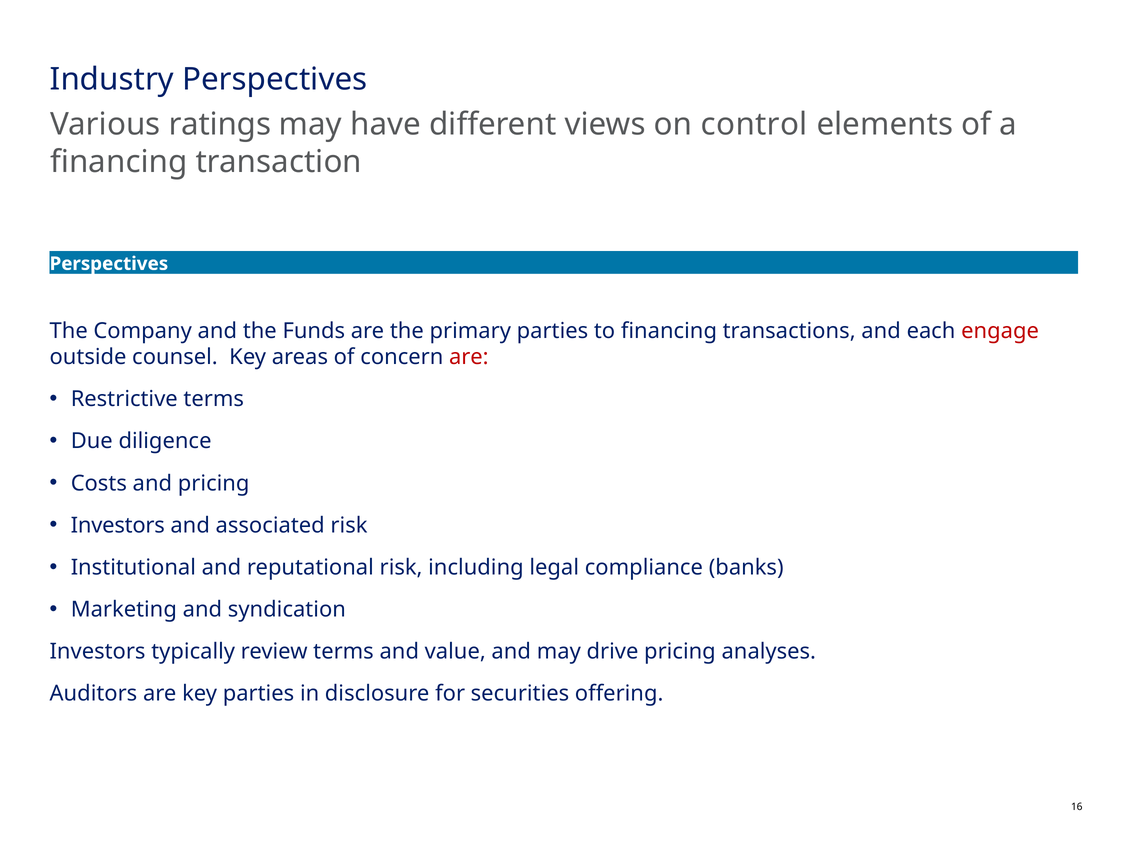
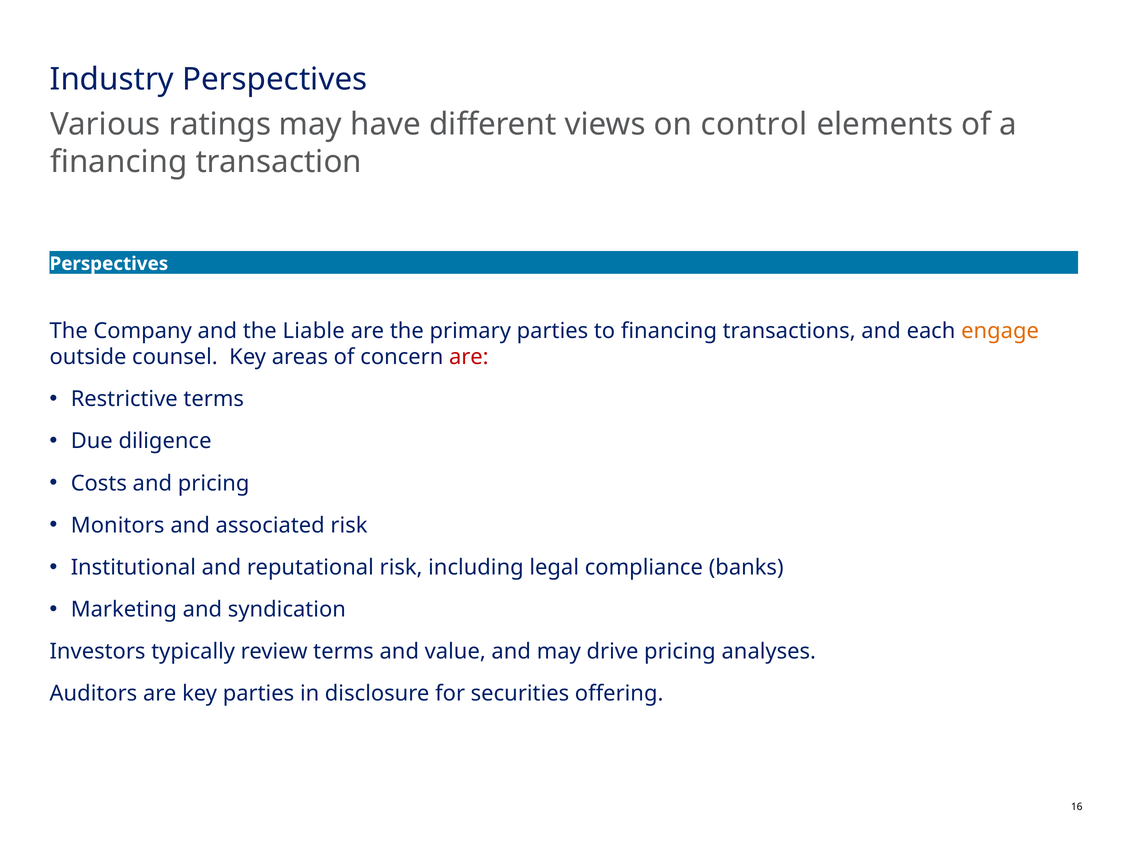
Funds: Funds -> Liable (314, 331)
engage colour: red -> orange (1000, 331)
Investors: Investors -> Monitors (118, 525)
